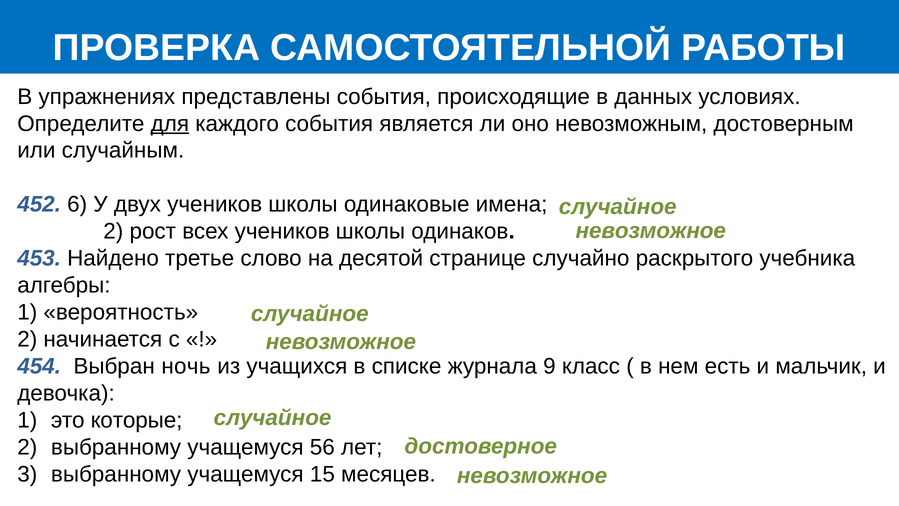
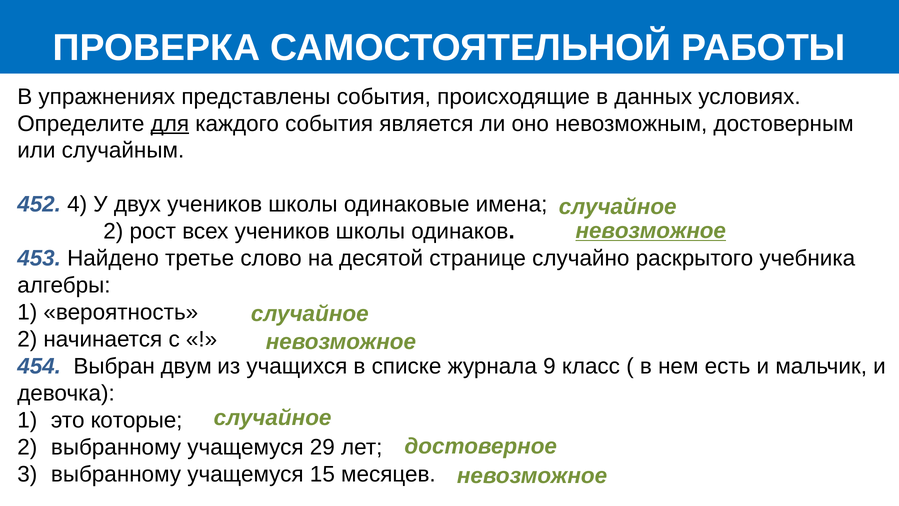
6: 6 -> 4 (77, 204)
невозможное underline: none -> present (651, 231)
ночь: ночь -> двум (186, 366)
56: 56 -> 29 (322, 447)
